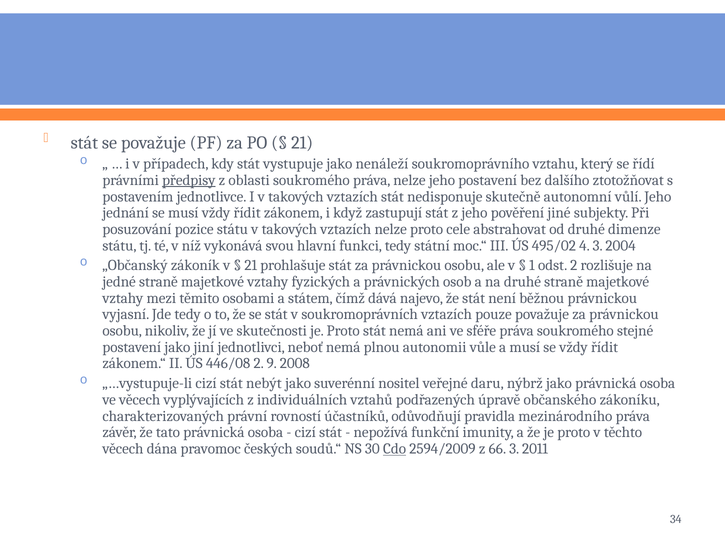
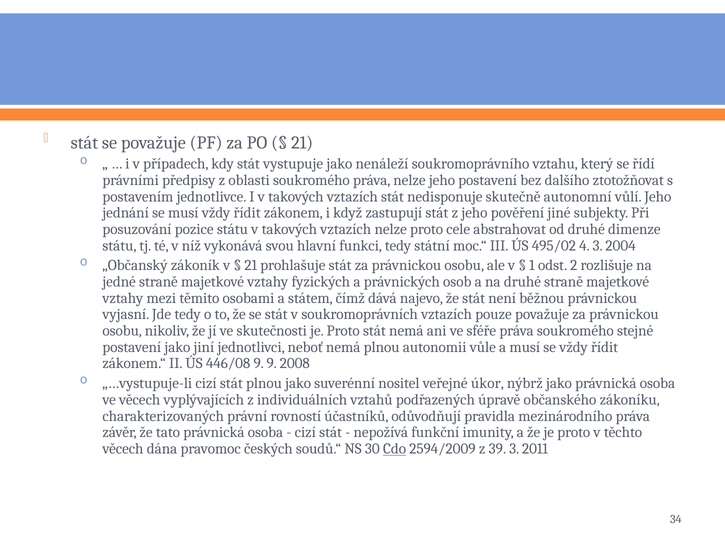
předpisy underline: present -> none (189, 180)
446/08 2: 2 -> 9 (259, 363)
stát nebýt: nebýt -> plnou (264, 383)
daru: daru -> úkor (487, 383)
66: 66 -> 39 (497, 449)
